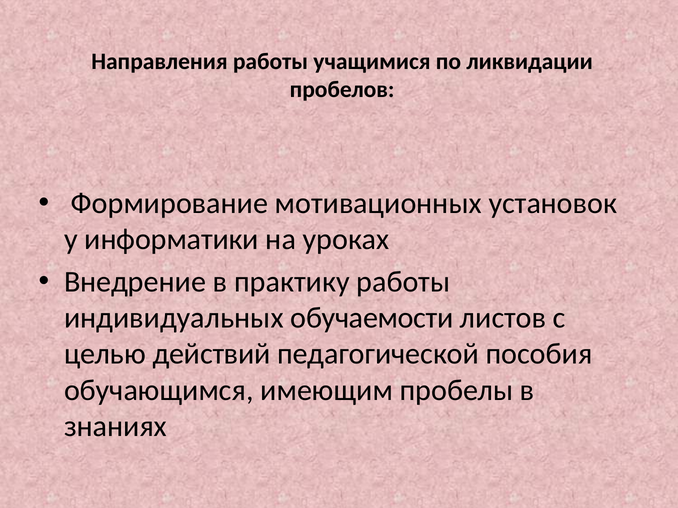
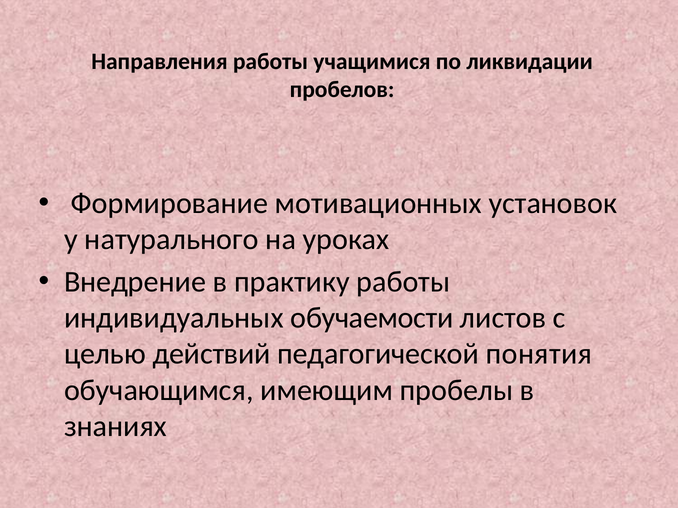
информатики: информатики -> натурального (171, 240)
пособия: пособия -> понятия (539, 354)
